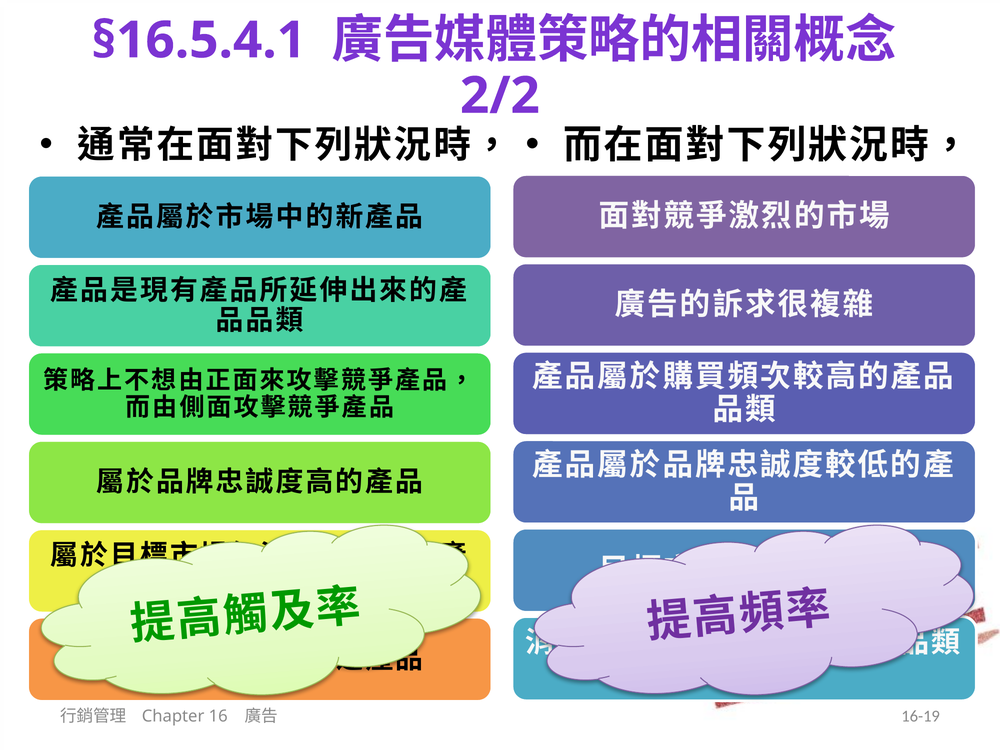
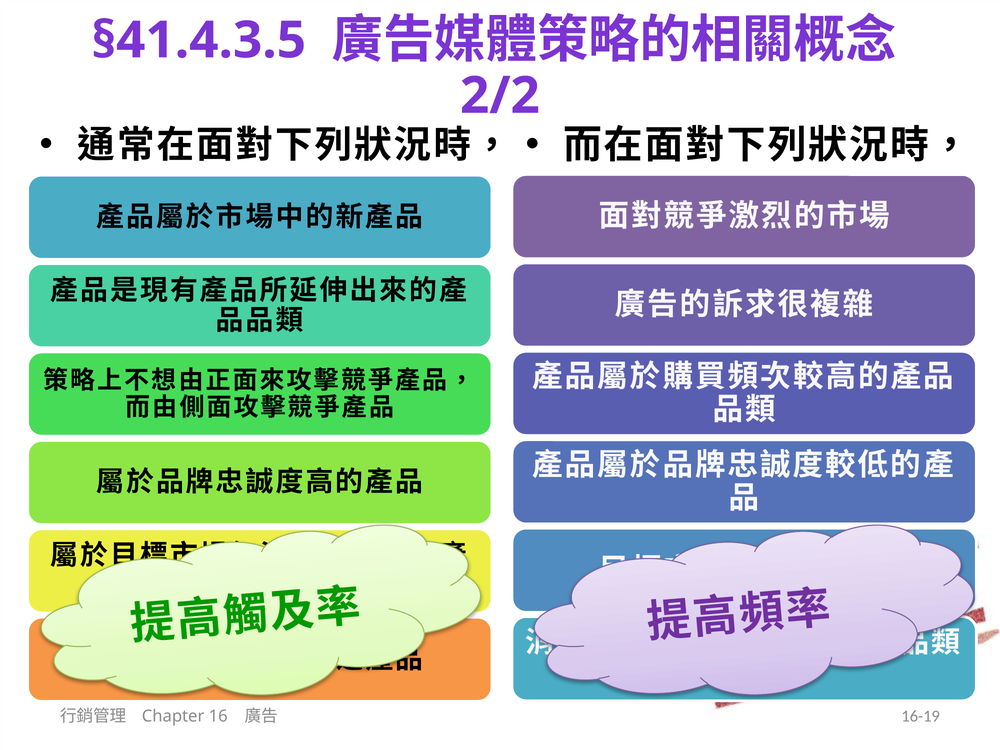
§16.5.4.1: §16.5.4.1 -> §41.4.3.5 (199, 40)
